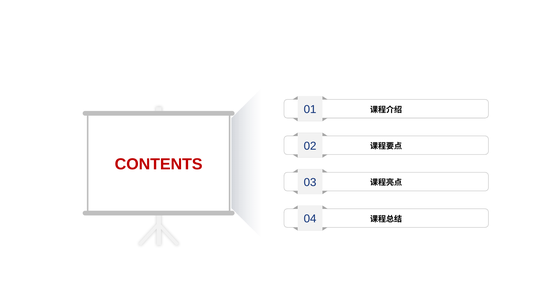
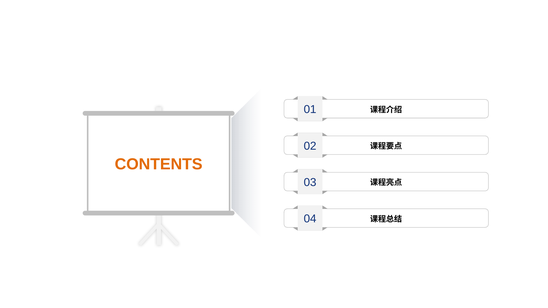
CONTENTS colour: red -> orange (159, 164)
